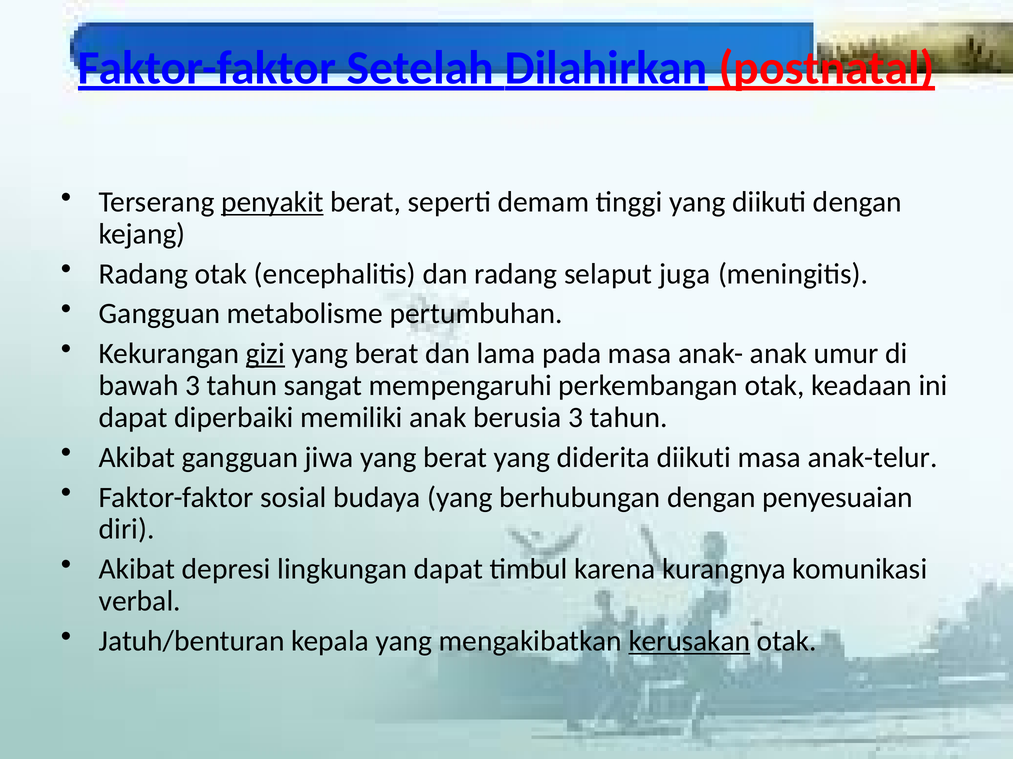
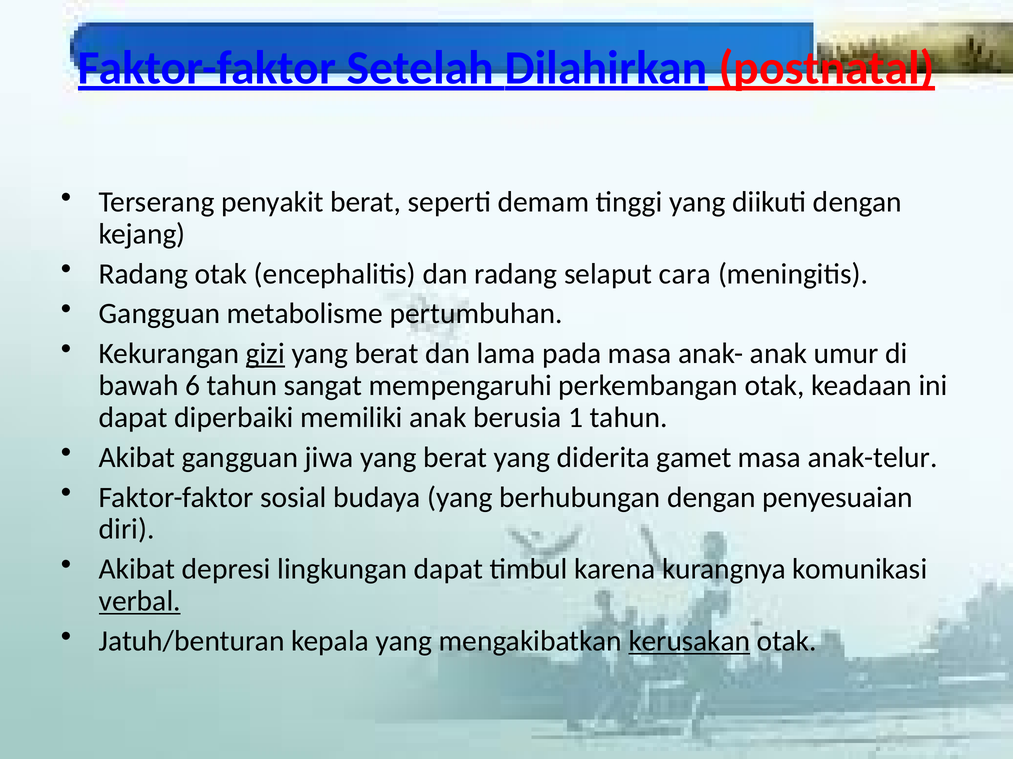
penyakit underline: present -> none (272, 202)
juga: juga -> cara (685, 274)
bawah 3: 3 -> 6 (193, 386)
berusia 3: 3 -> 1 (576, 418)
diderita diikuti: diikuti -> gamet (694, 458)
verbal underline: none -> present (140, 602)
